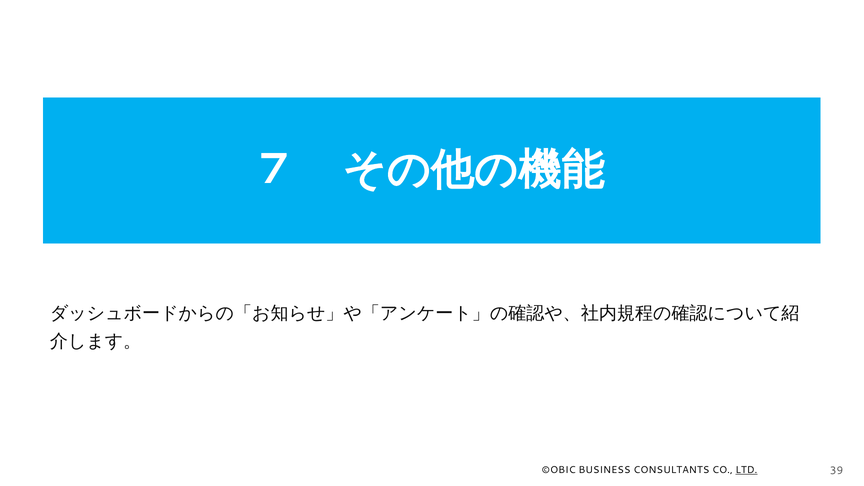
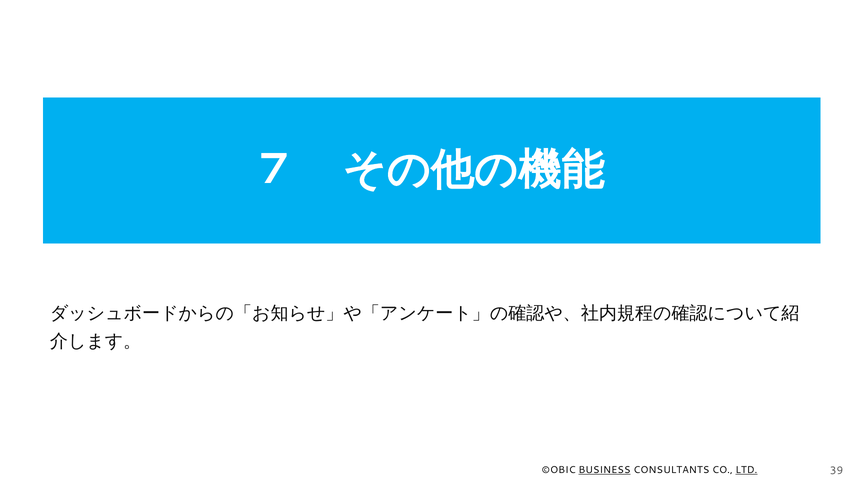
BUSINESS underline: none -> present (604, 470)
